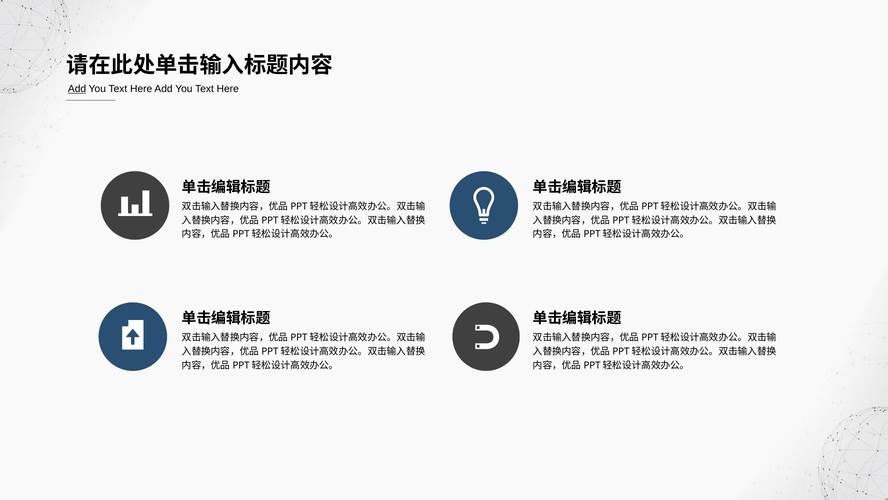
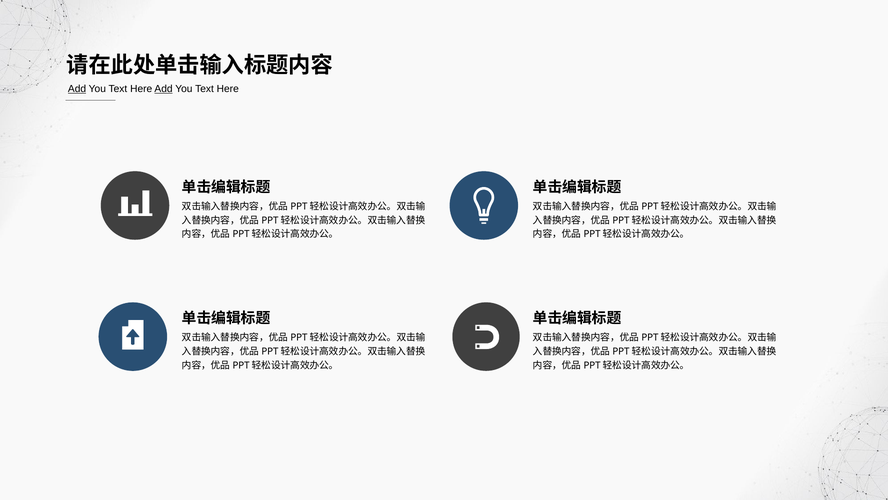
Add underline: none -> present (164, 89)
